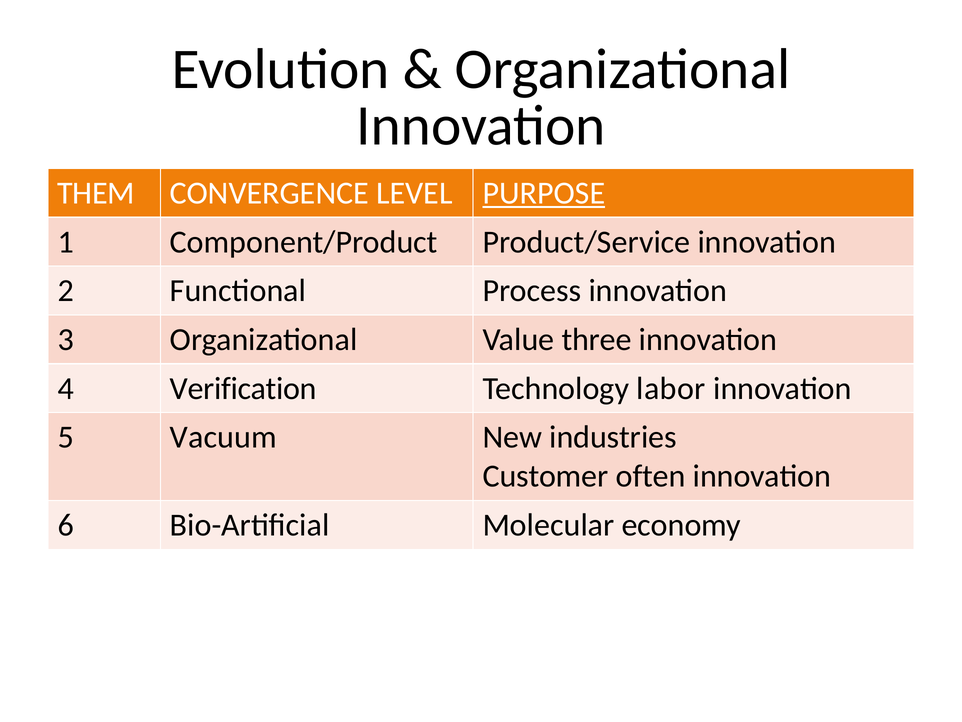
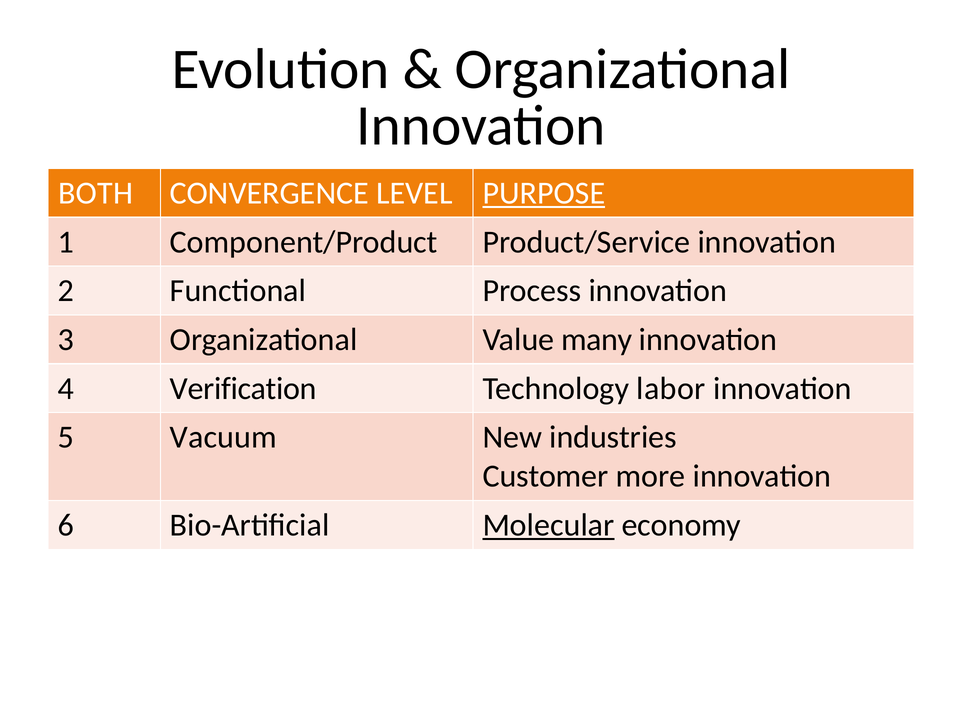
THEM: THEM -> BOTH (96, 193)
three: three -> many (597, 339)
often: often -> more (651, 476)
Molecular underline: none -> present (548, 525)
